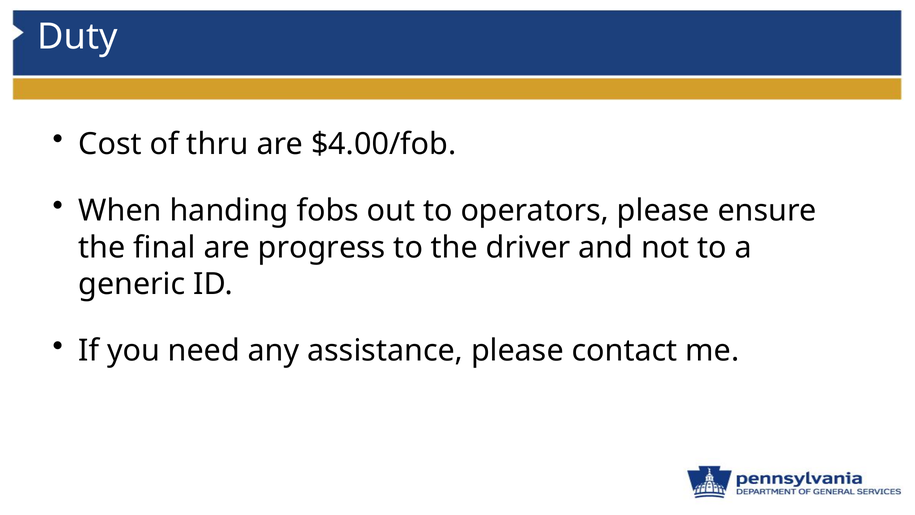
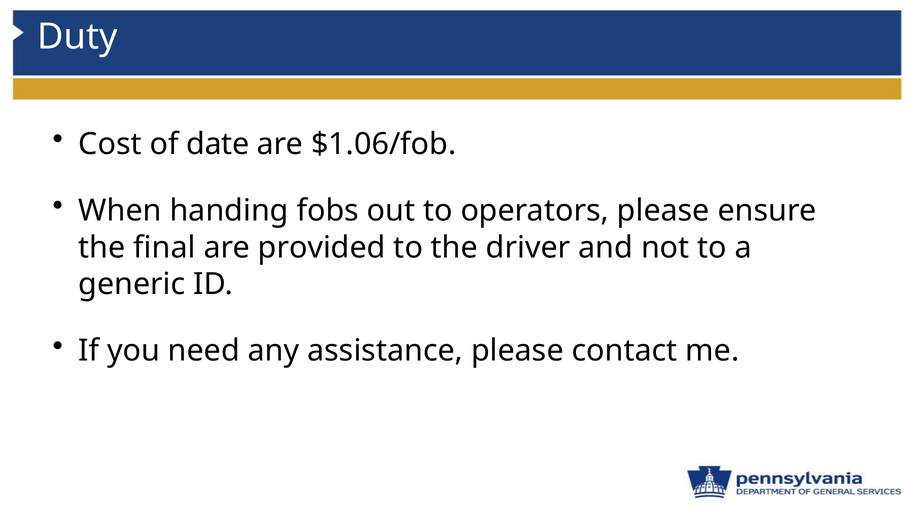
thru: thru -> date (218, 144)
$4.00/fob: $4.00/fob -> $1.06/fob (384, 144)
progress: progress -> provided (322, 247)
